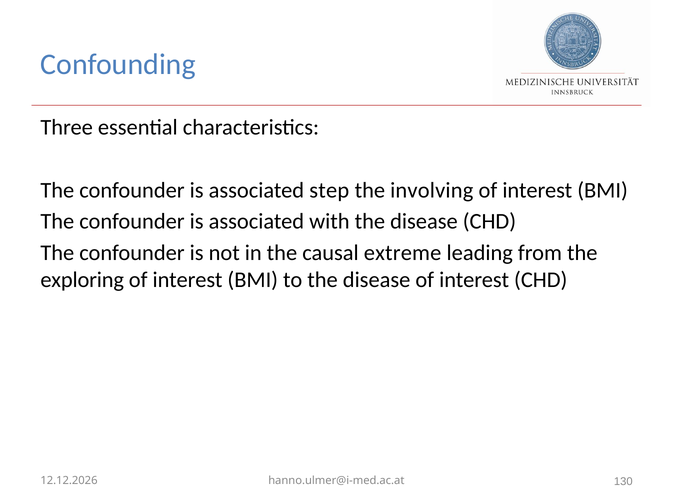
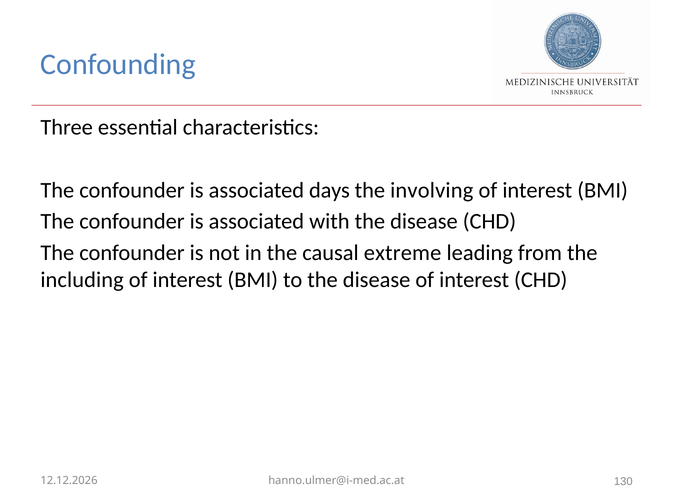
step: step -> days (330, 190)
exploring: exploring -> including (82, 280)
